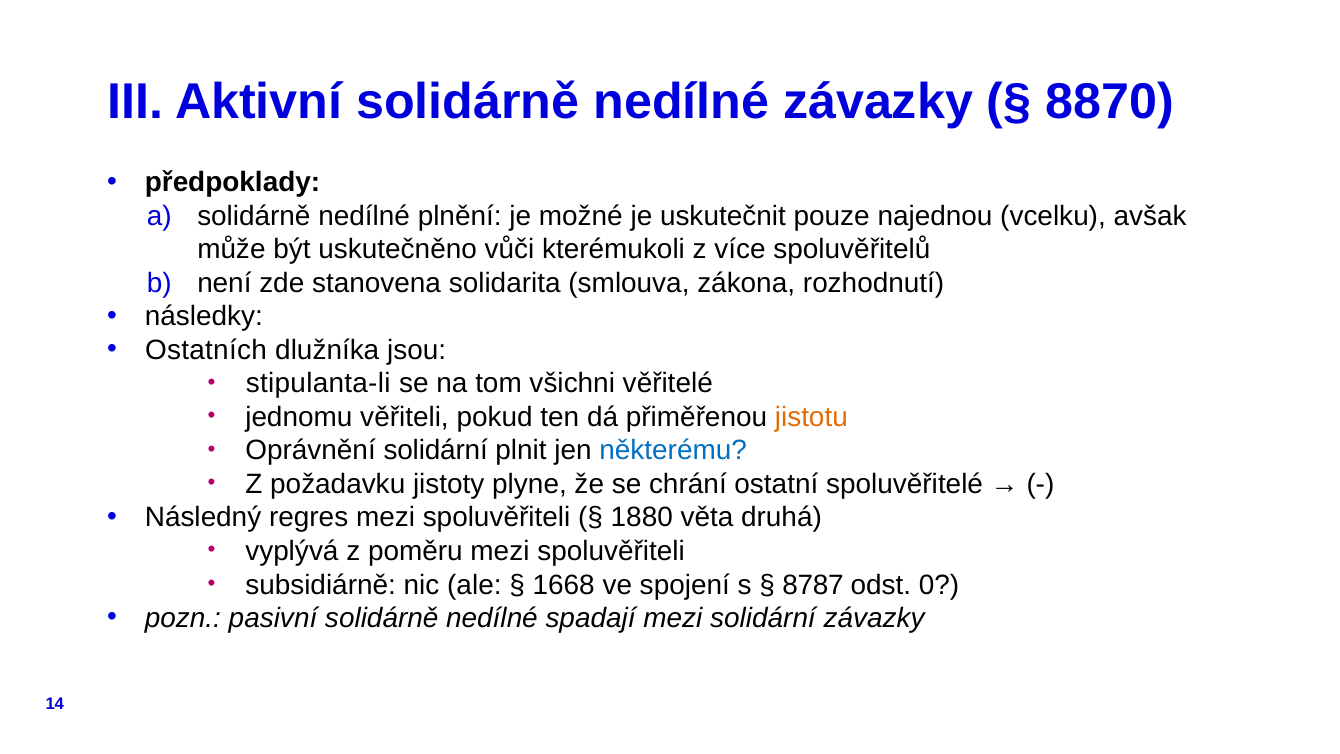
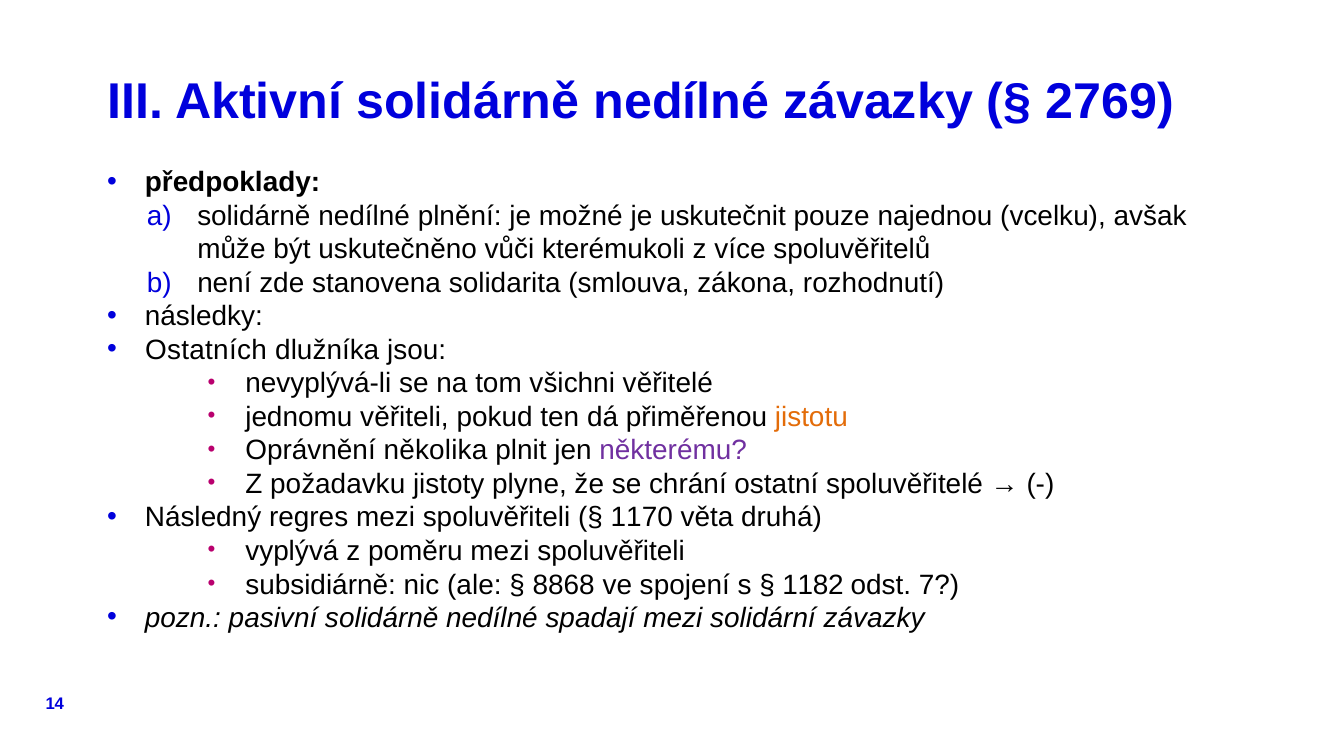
8870: 8870 -> 2769 (1110, 102)
stipulanta-li: stipulanta-li -> nevyplývá-li (318, 384)
Oprávnění solidární: solidární -> několika (435, 451)
některému colour: blue -> purple (673, 451)
1880: 1880 -> 1170 (642, 518)
1668: 1668 -> 8868 (564, 585)
8787: 8787 -> 1182 (813, 585)
0: 0 -> 7 (939, 585)
